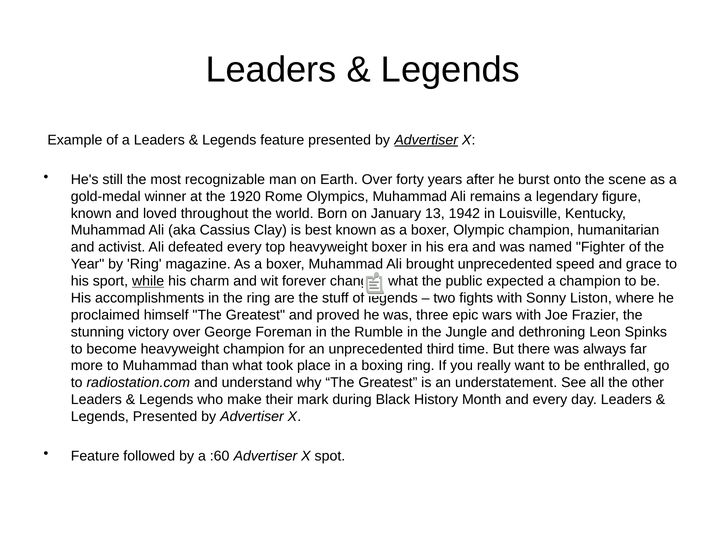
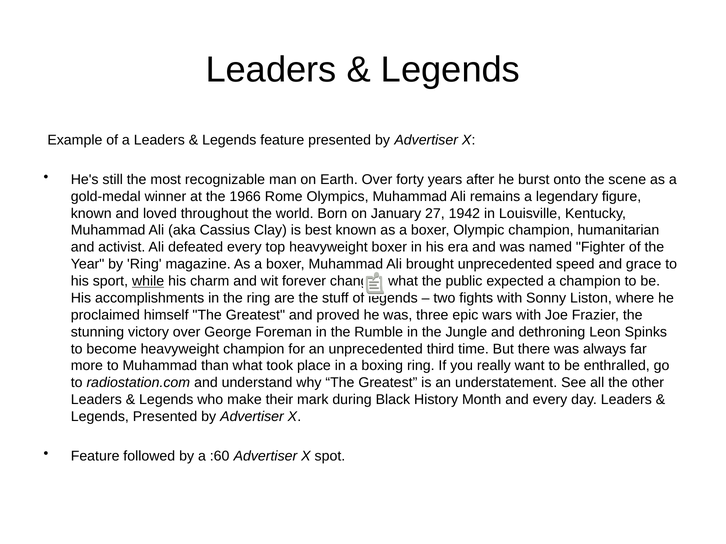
Advertiser underline: present -> none (426, 140)
1920: 1920 -> 1966 (245, 197)
13: 13 -> 27 (435, 214)
